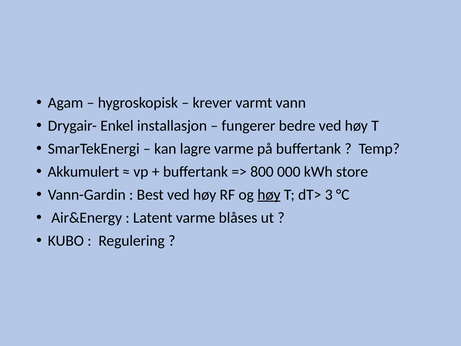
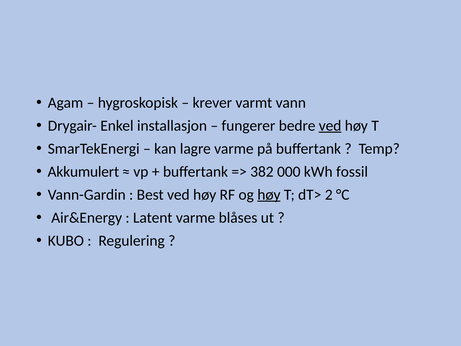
ved underline: none -> present (330, 126)
800: 800 -> 382 (262, 172)
store: store -> fossil (352, 172)
3: 3 -> 2 (329, 195)
